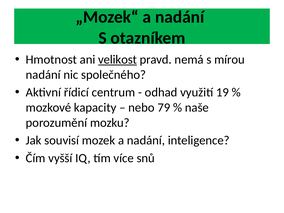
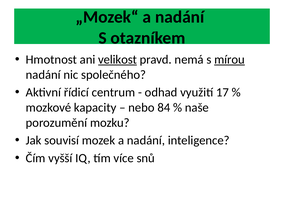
mírou underline: none -> present (230, 60)
19: 19 -> 17 (223, 92)
79: 79 -> 84 (164, 108)
